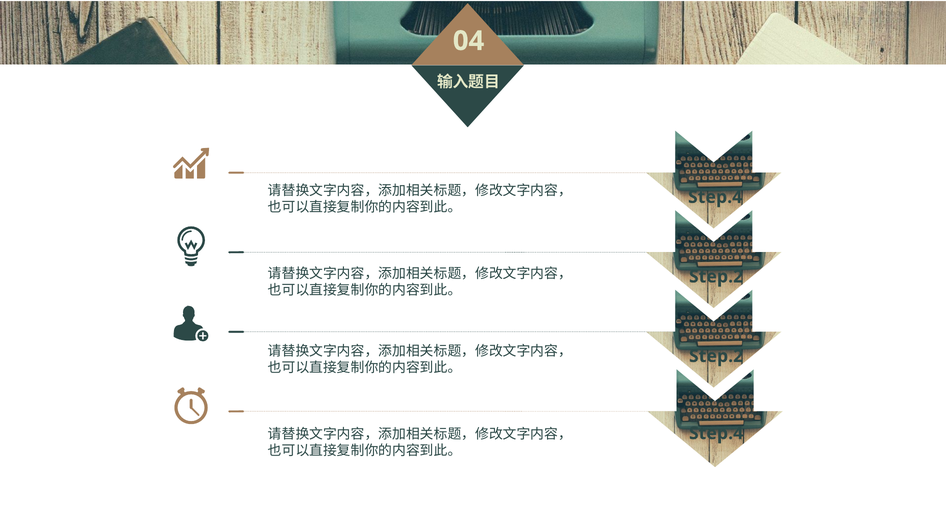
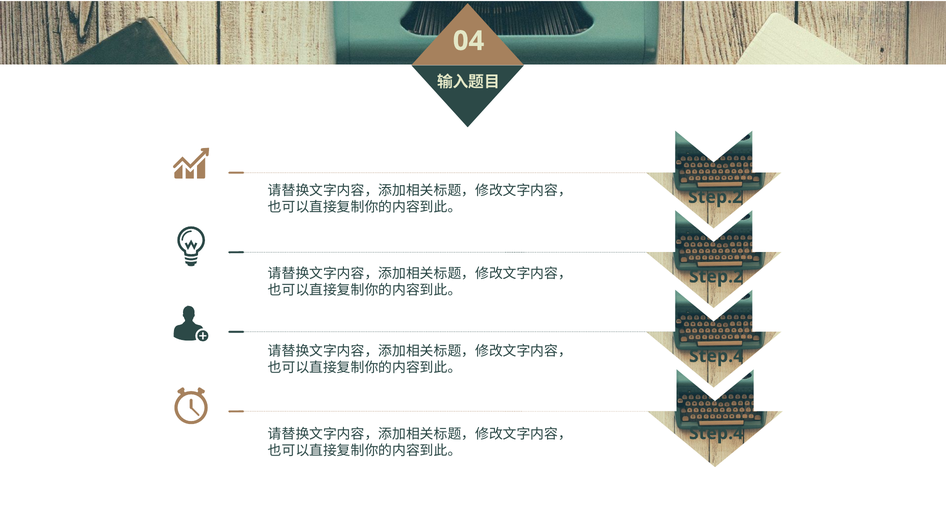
Step.4: Step.4 -> Step.2 (715, 197)
Step.2: Step.2 -> Step.4 (716, 356)
